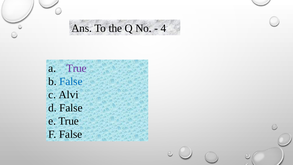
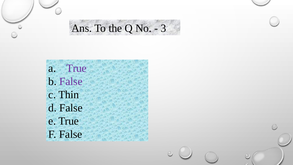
4: 4 -> 3 (164, 28)
False colour: blue -> purple (71, 81)
Alvi: Alvi -> Thin (69, 95)
